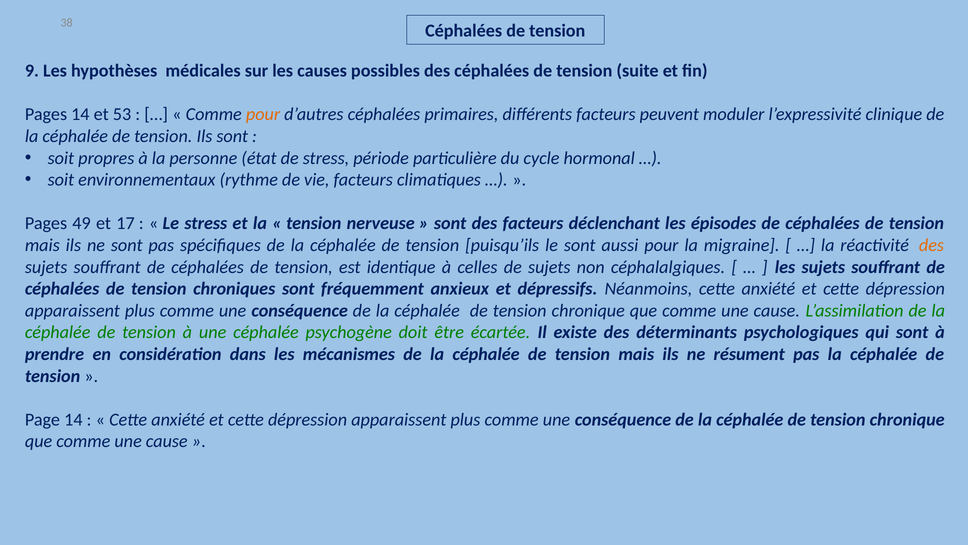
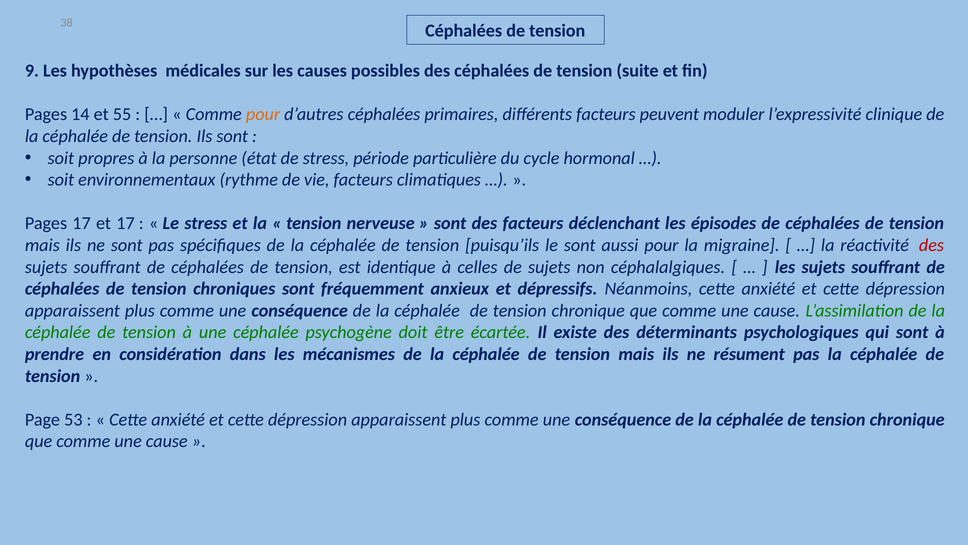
53: 53 -> 55 (122, 114)
Pages 49: 49 -> 17 (82, 223)
des colour: orange -> red (931, 245)
Page 14: 14 -> 53 (73, 419)
